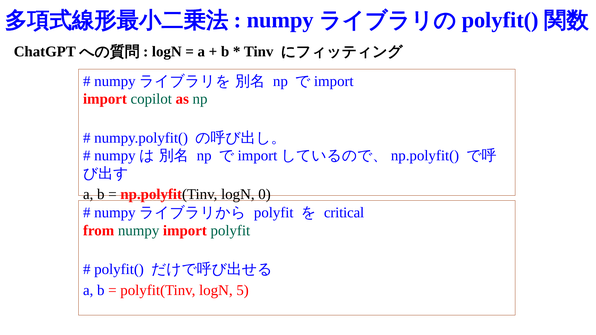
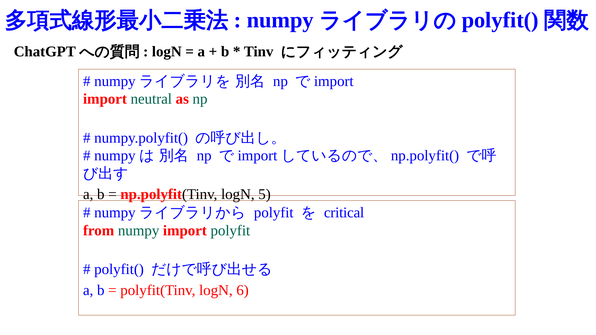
copilot: copilot -> neutral (151, 99)
0: 0 -> 5 (265, 195)
5: 5 -> 6 (243, 290)
